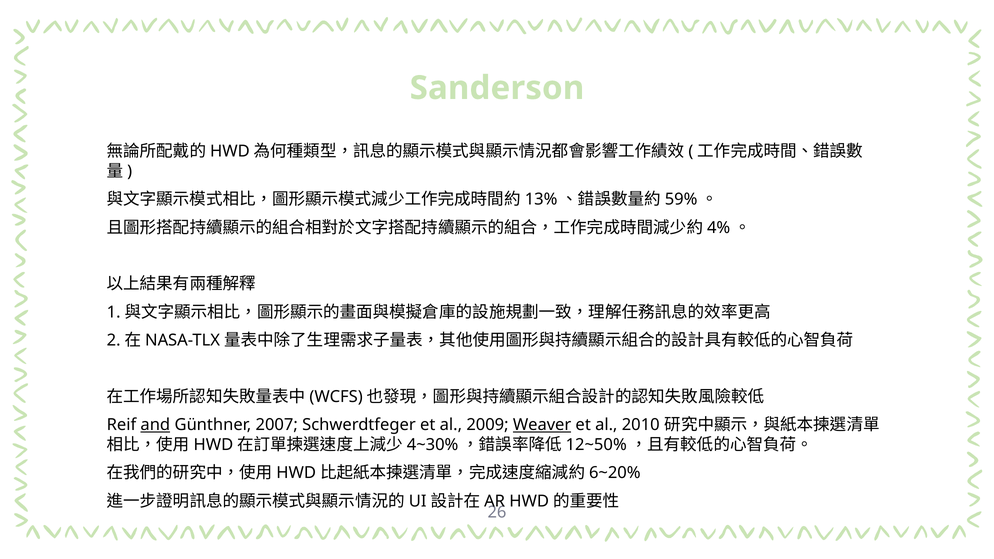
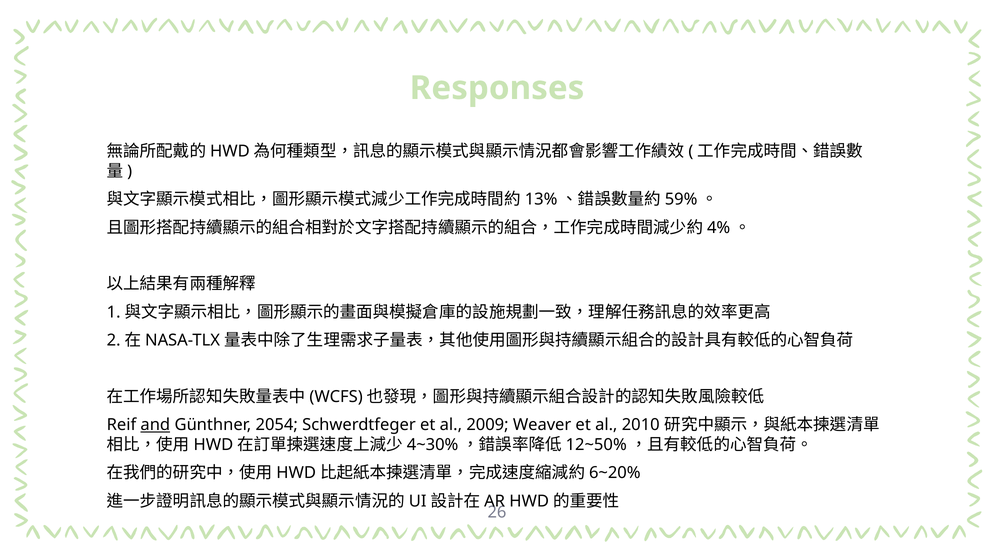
Sanderson: Sanderson -> Responses (497, 88)
2007: 2007 -> 2054 (277, 425)
Weaver underline: present -> none (542, 425)
